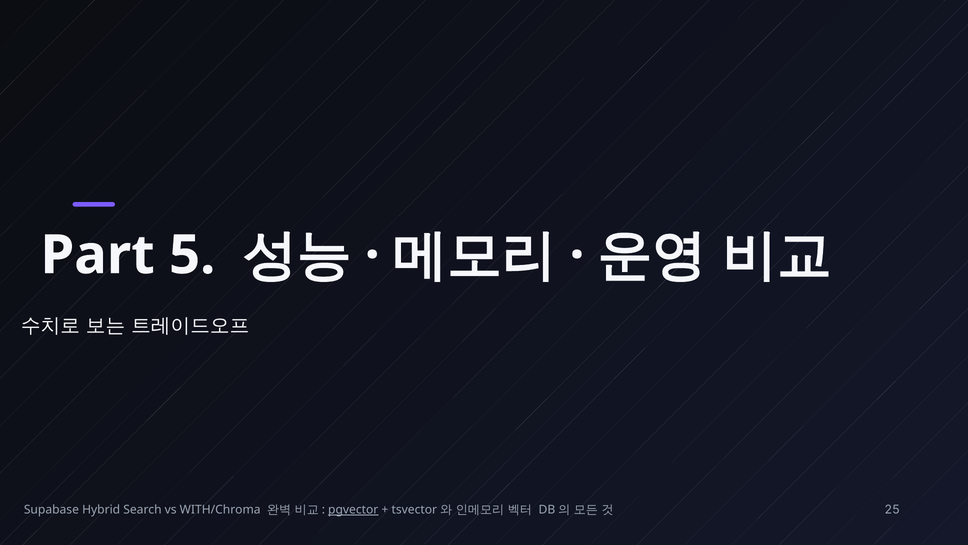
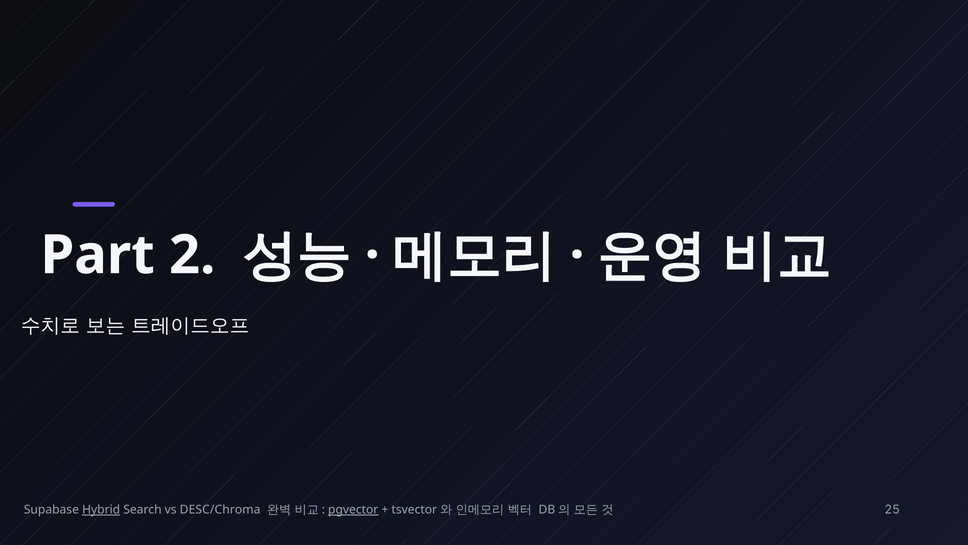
5: 5 -> 2 (192, 255)
Hybrid underline: none -> present (101, 509)
WITH/Chroma: WITH/Chroma -> DESC/Chroma (220, 509)
